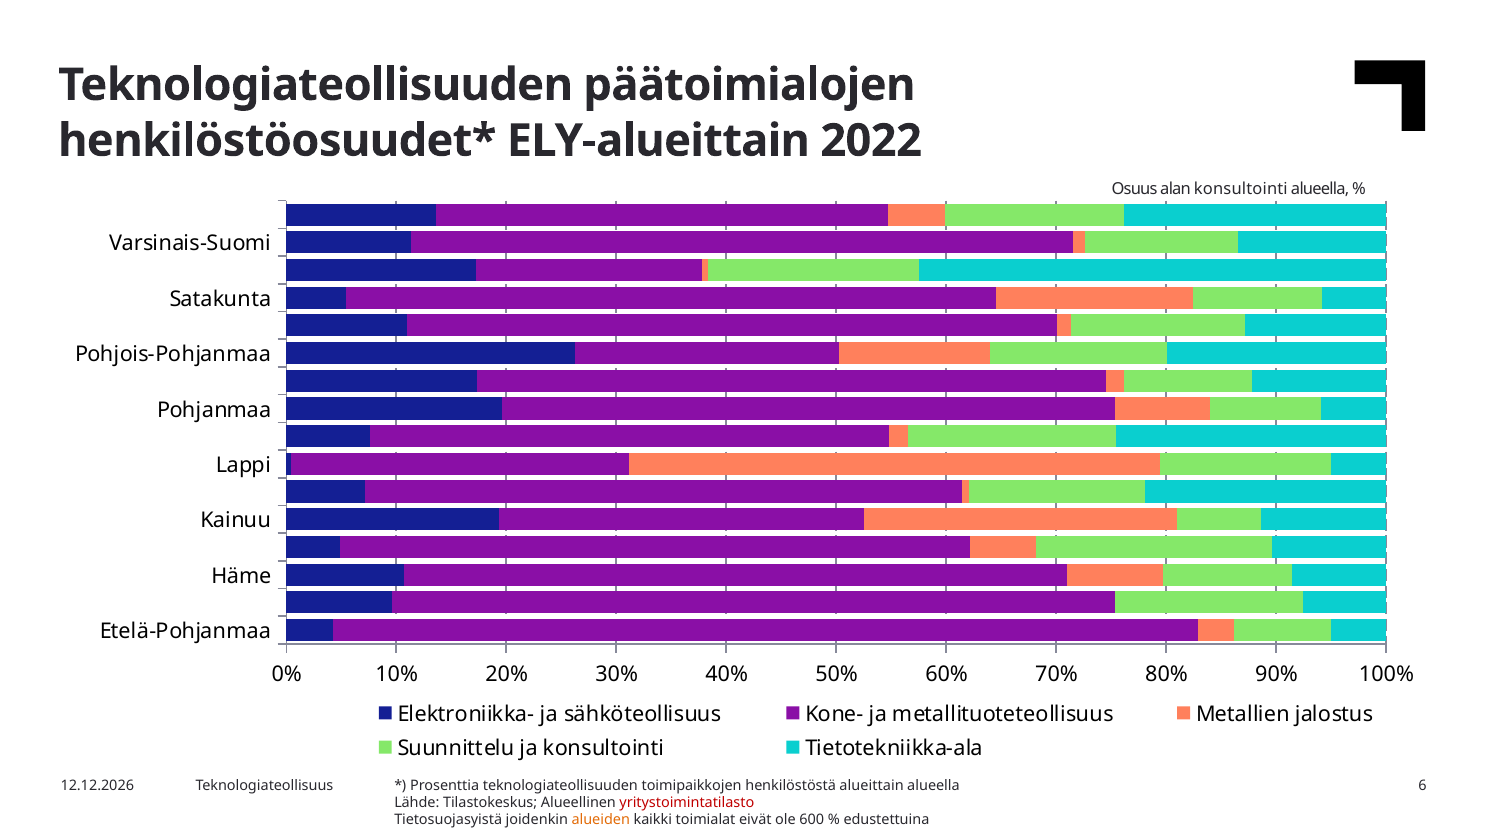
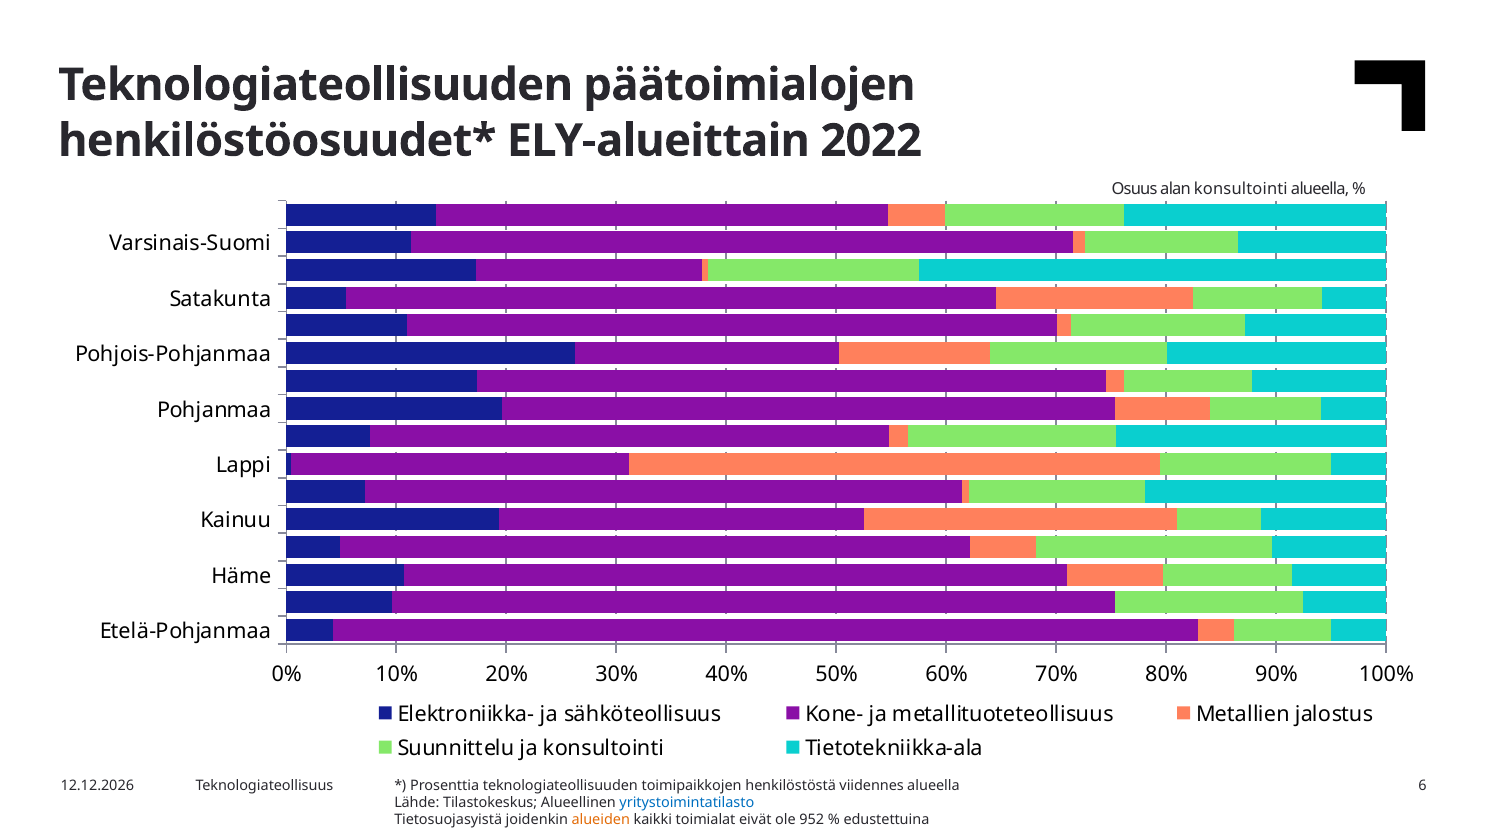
alueittain: alueittain -> viidennes (872, 785)
yritystoimintatilasto colour: red -> blue (687, 803)
600: 600 -> 952 (812, 820)
